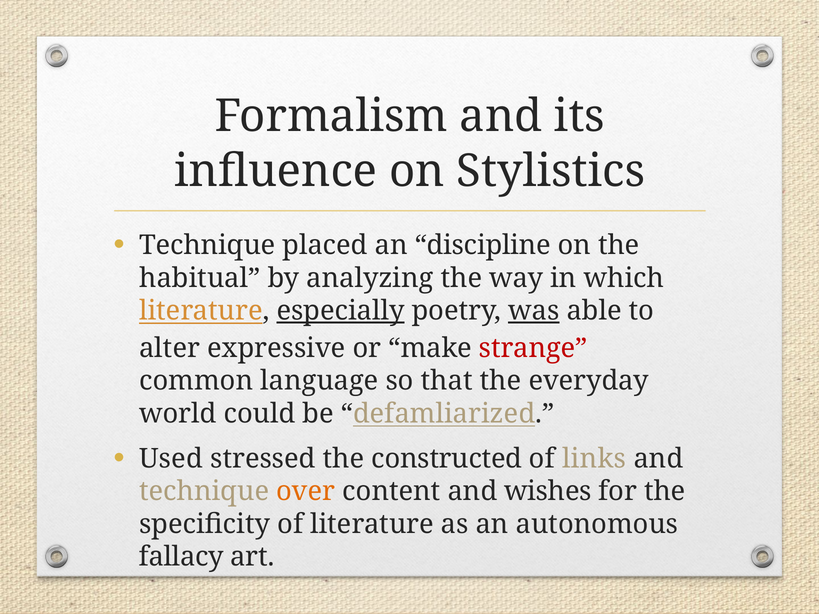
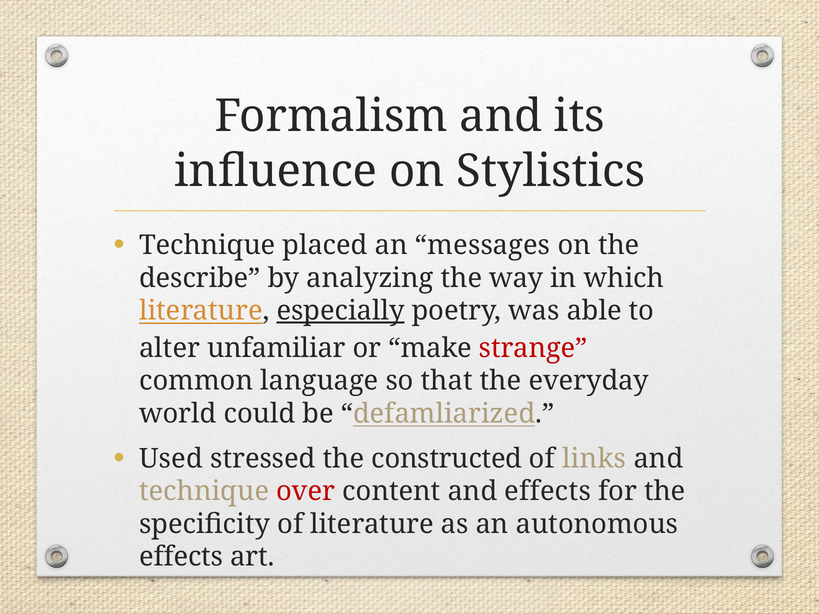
discipline: discipline -> messages (483, 245)
habitual: habitual -> describe (200, 278)
was underline: present -> none (534, 311)
expressive: expressive -> unfamiliar (276, 348)
over colour: orange -> red (306, 492)
and wishes: wishes -> effects (548, 492)
fallacy: fallacy -> effects (181, 557)
